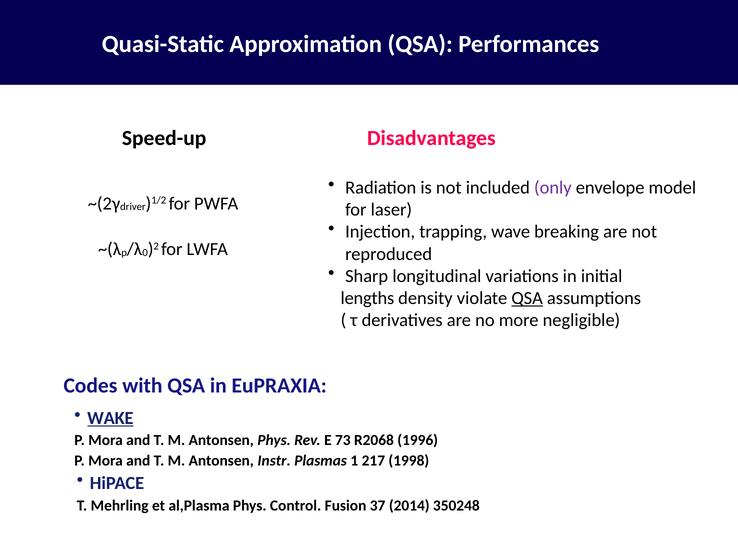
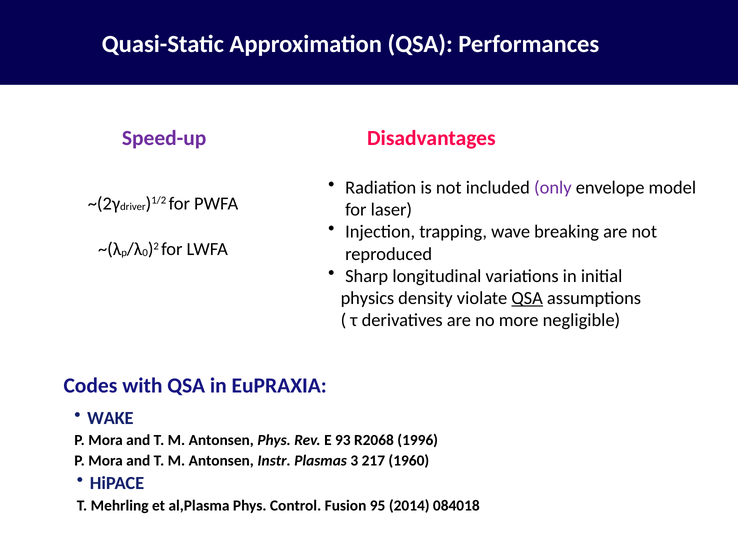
Speed-up colour: black -> purple (164, 138)
lengths: lengths -> physics (367, 298)
WAKE underline: present -> none (110, 419)
73: 73 -> 93 (343, 441)
1: 1 -> 3 (354, 461)
1998: 1998 -> 1960 (409, 461)
37: 37 -> 95 (378, 506)
350248: 350248 -> 084018 (456, 506)
